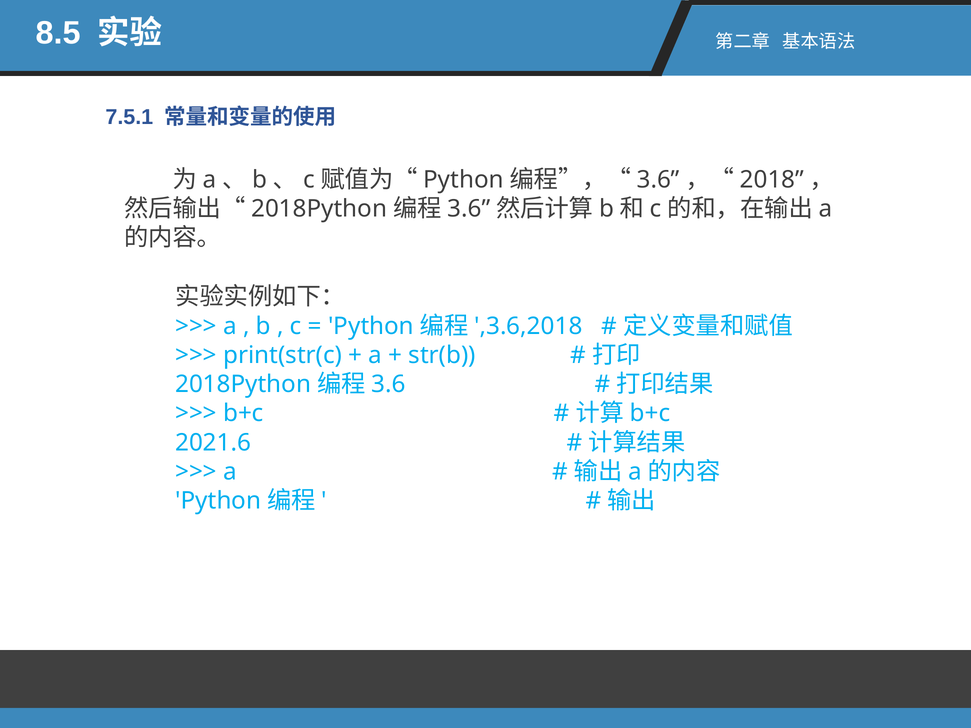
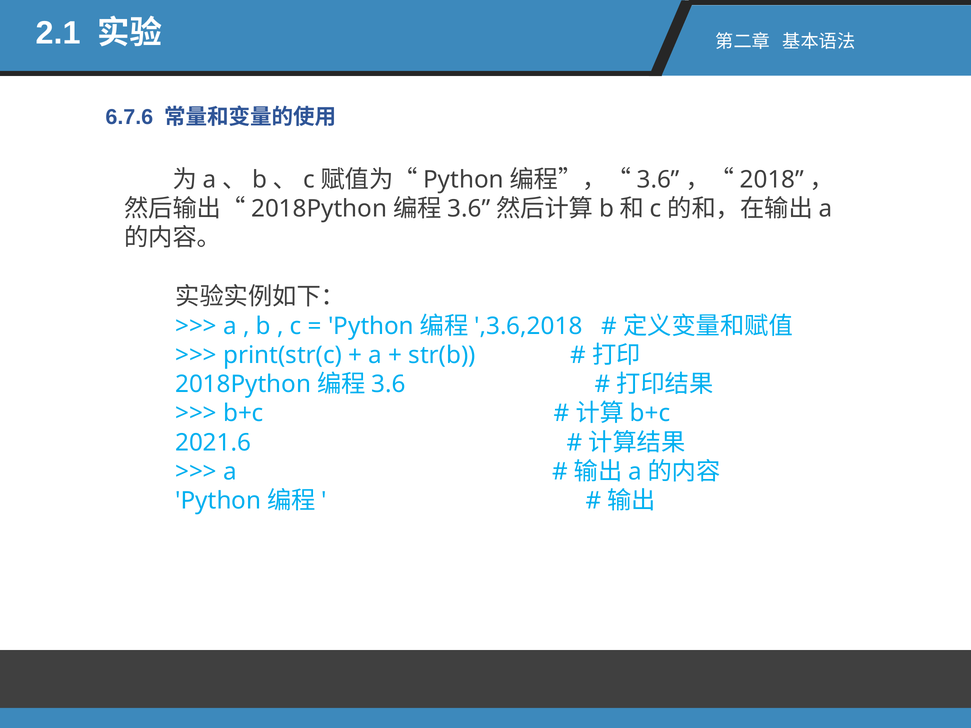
8.5: 8.5 -> 2.1 (58, 33)
7.5.1: 7.5.1 -> 6.7.6 (129, 117)
